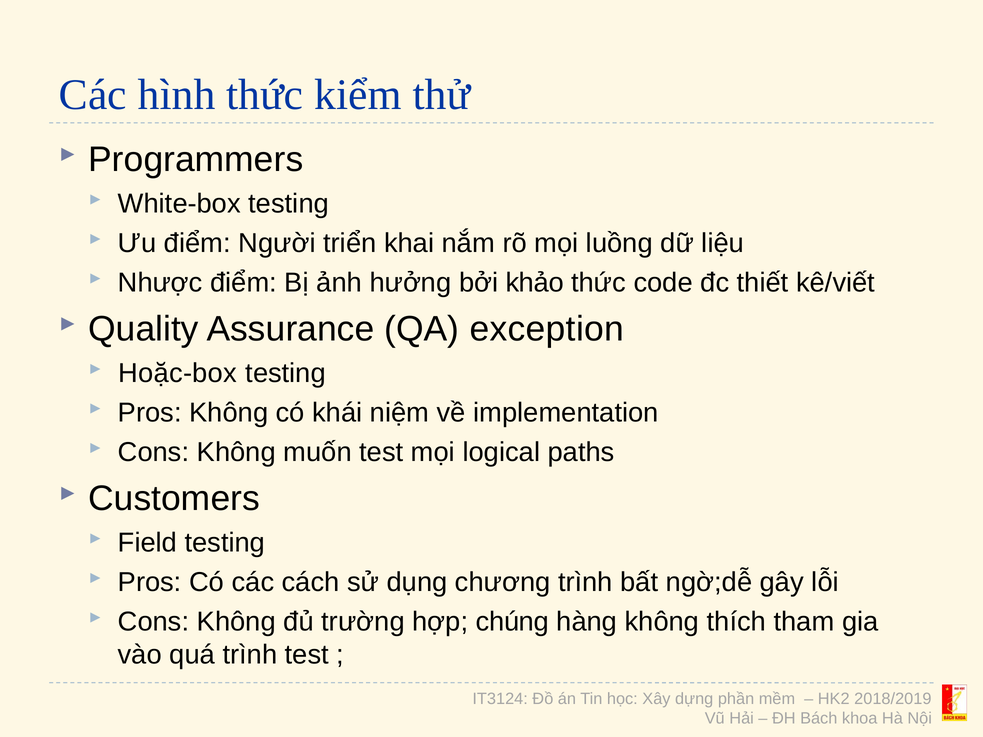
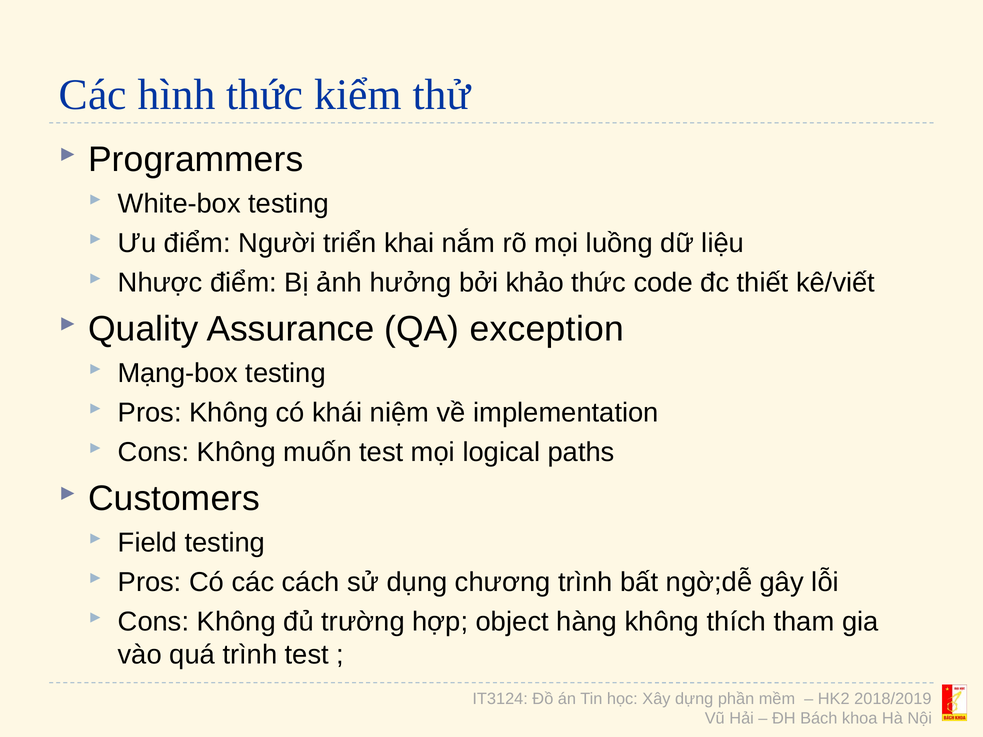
Hoặc-box: Hoặc-box -> Mạng-box (178, 373)
chúng: chúng -> object (512, 622)
